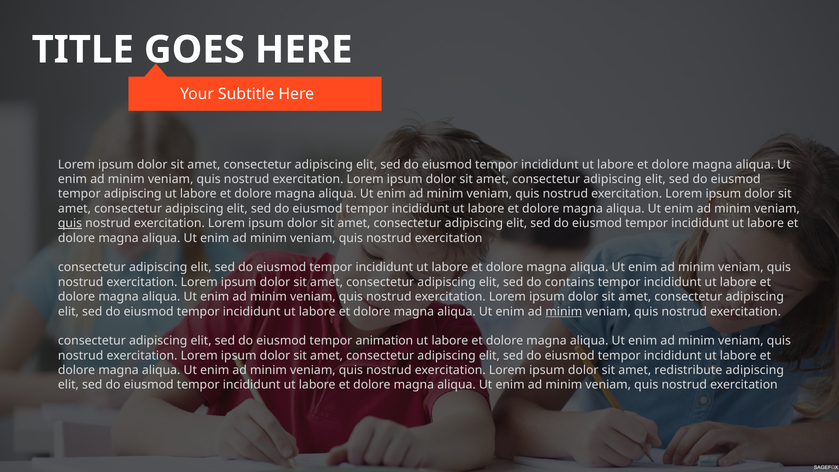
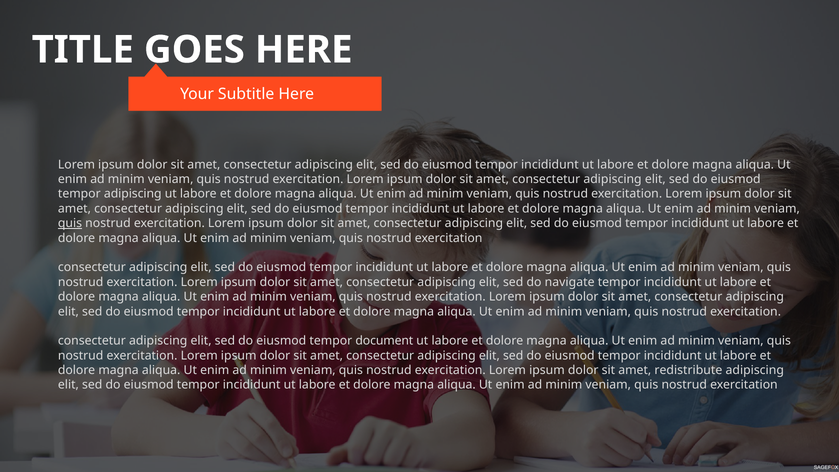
contains: contains -> navigate (570, 282)
minim underline: present -> none (564, 311)
animation: animation -> document (384, 341)
